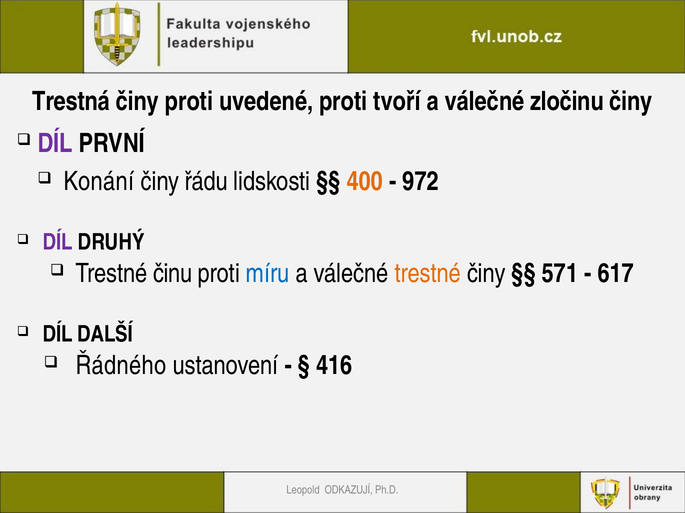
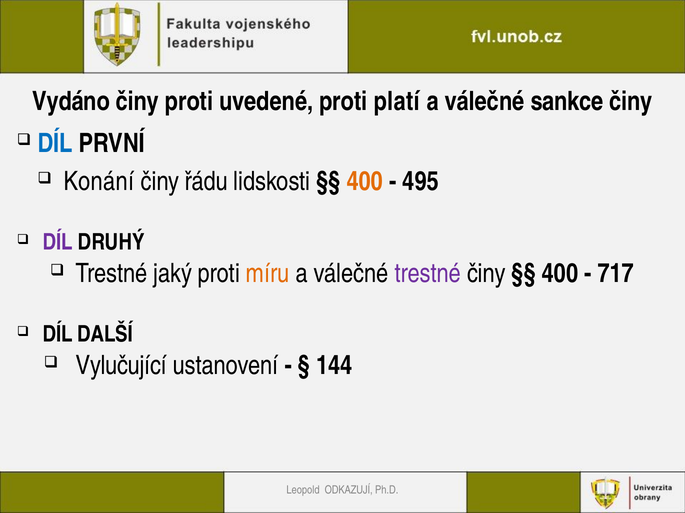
Trestná: Trestná -> Vydáno (71, 102)
tvoří: tvoří -> platí (397, 102)
zločinu: zločinu -> sankce (567, 102)
DÍL colour: purple -> blue (55, 144)
972: 972 -> 495 (421, 182)
činu: činu -> jaký (173, 274)
míru colour: blue -> orange (268, 274)
trestné colour: orange -> purple (428, 274)
571: 571 -> 400 (560, 274)
617: 617 -> 717 (616, 274)
Řádného: Řádného -> Vylučující (121, 366)
416: 416 -> 144 (334, 366)
